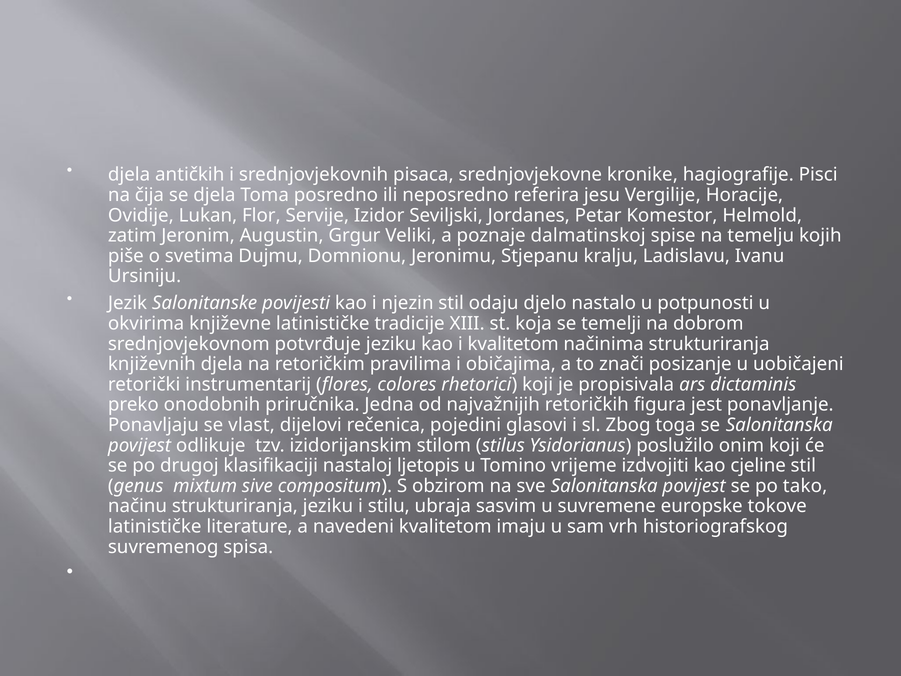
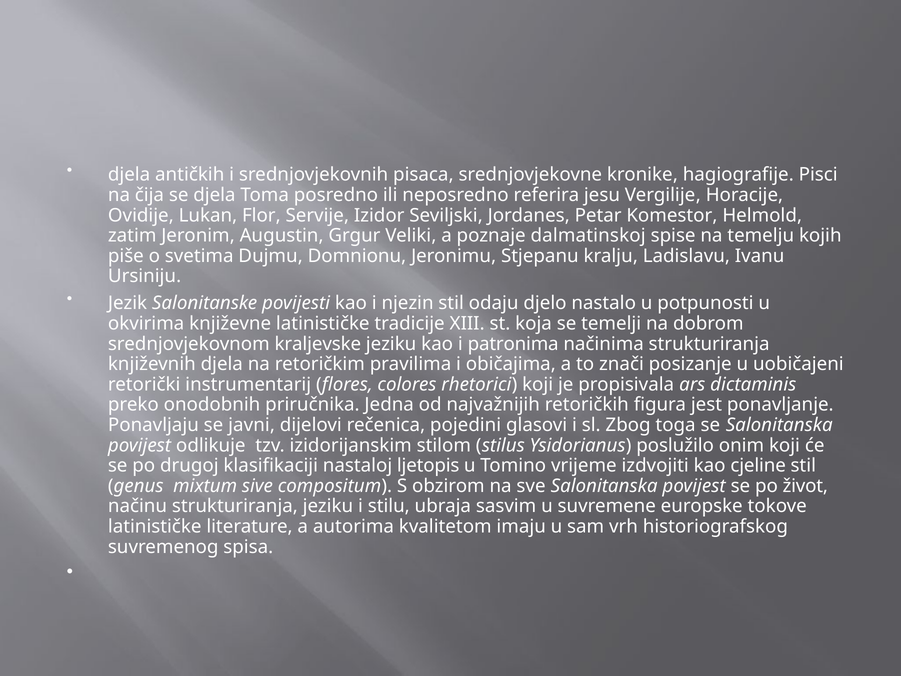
potvrđuje: potvrđuje -> kraljevske (318, 344)
i kvalitetom: kvalitetom -> patronima (513, 344)
vlast: vlast -> javni (252, 425)
tako: tako -> život (805, 486)
navedeni: navedeni -> autorima (353, 526)
